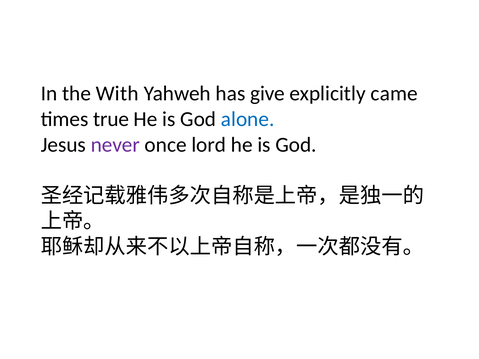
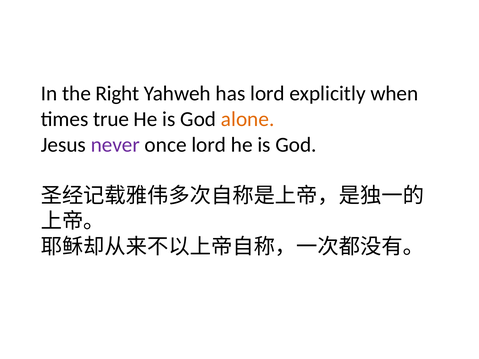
With: With -> Right (117, 94)
has give: give -> lord (267, 94)
came: came -> when (394, 94)
alone colour: blue -> orange (248, 119)
